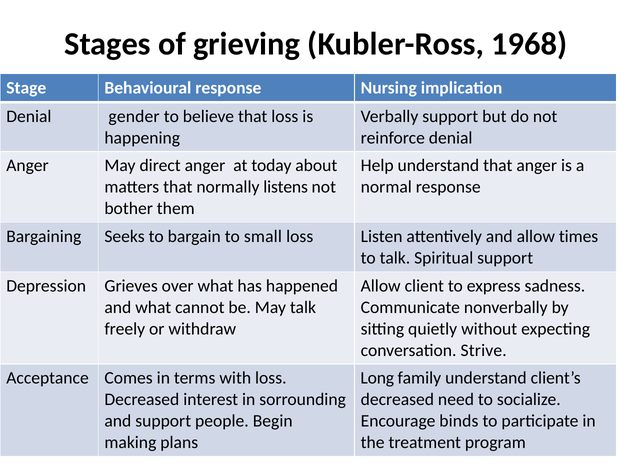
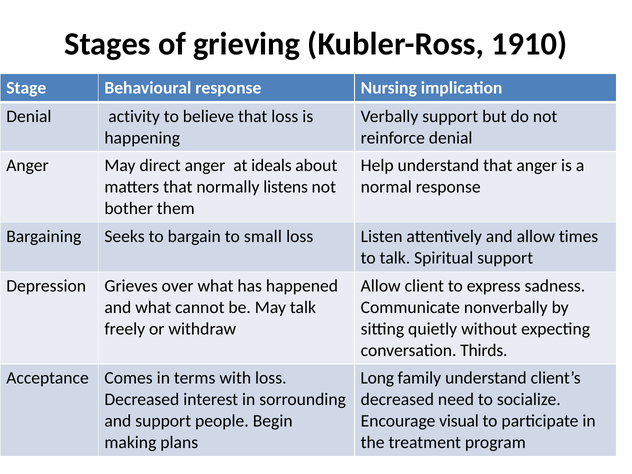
1968: 1968 -> 1910 (529, 44)
gender: gender -> activity (134, 116)
today: today -> ideals (271, 166)
Strive: Strive -> Thirds (484, 350)
binds: binds -> visual (459, 421)
